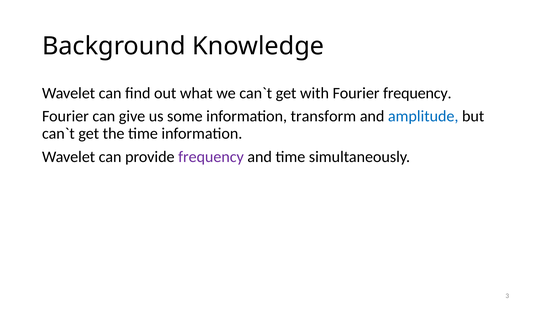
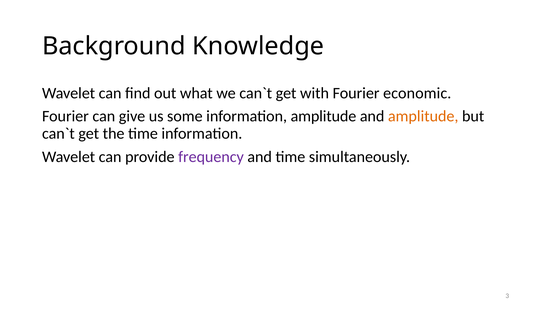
Fourier frequency: frequency -> economic (417, 93)
information transform: transform -> amplitude (323, 116)
amplitude colour: blue -> orange (423, 116)
